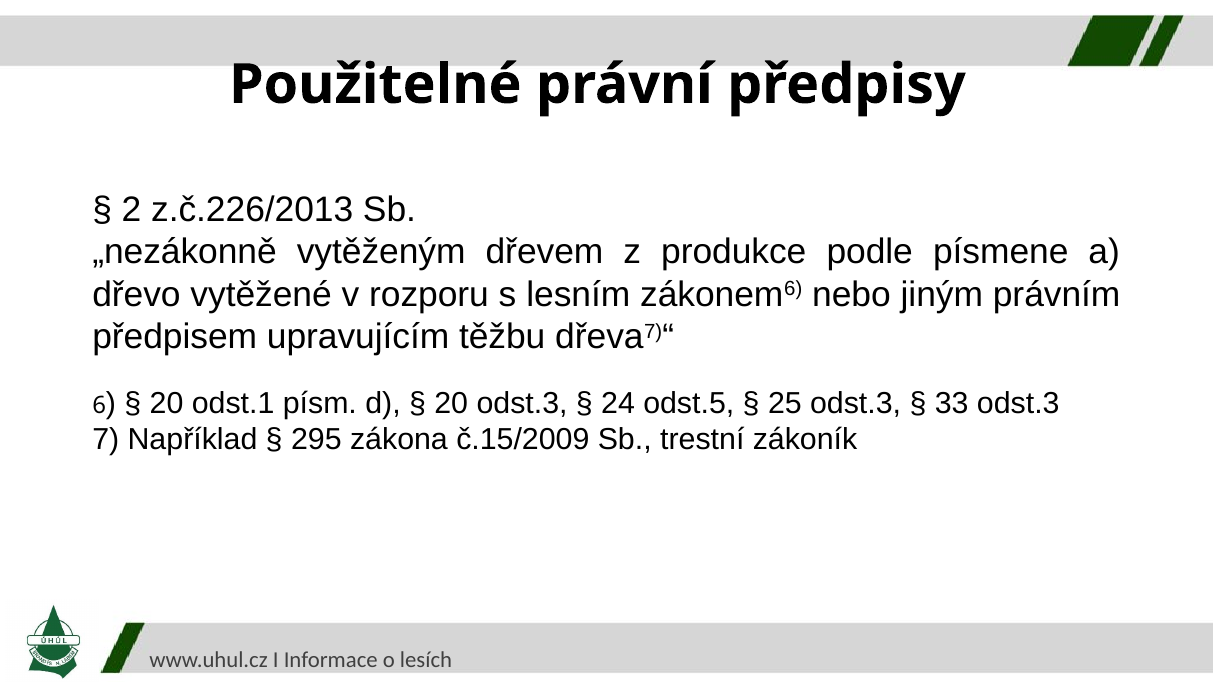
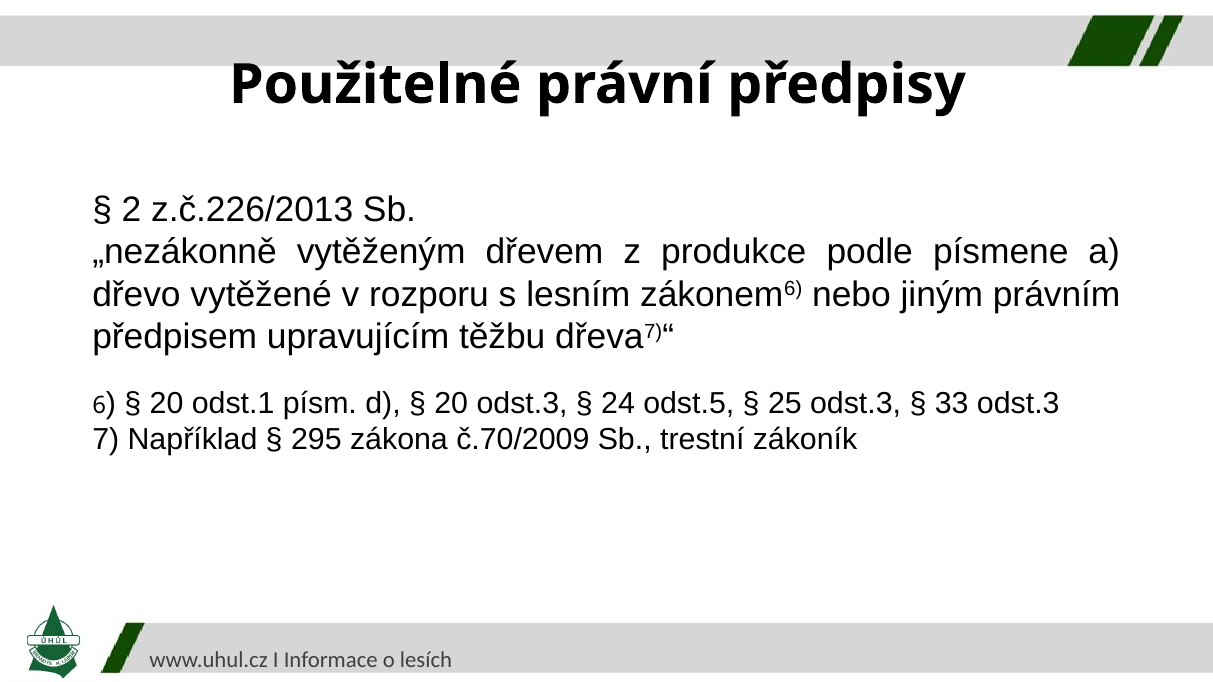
č.15/2009: č.15/2009 -> č.70/2009 (523, 440)
